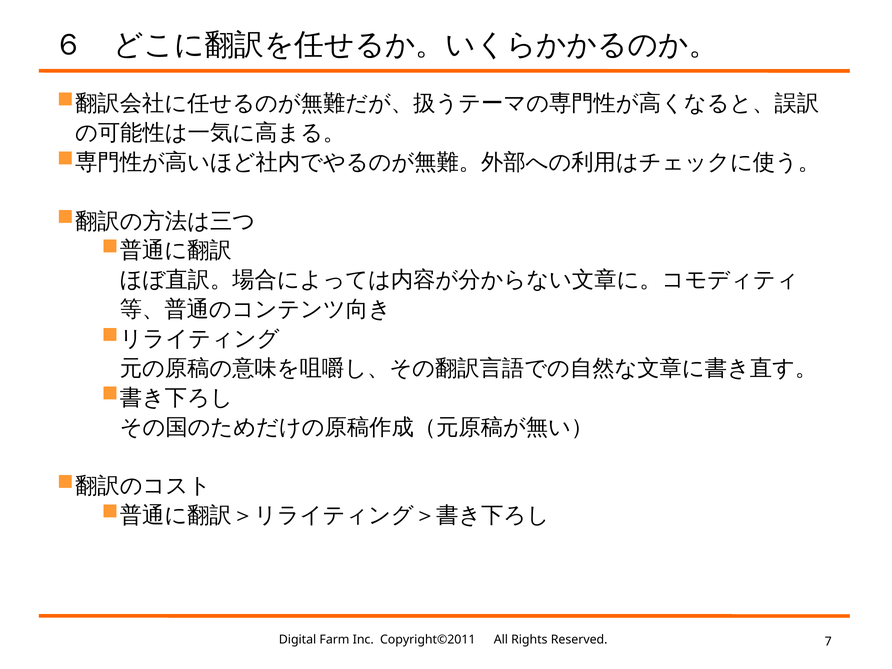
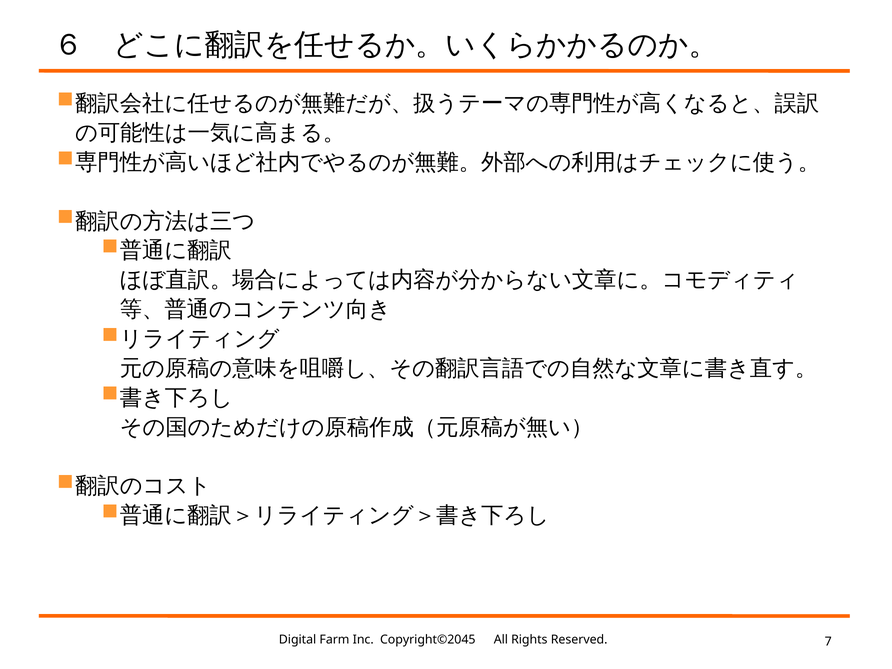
Copyright©2011: Copyright©2011 -> Copyright©2045 (428, 640)
